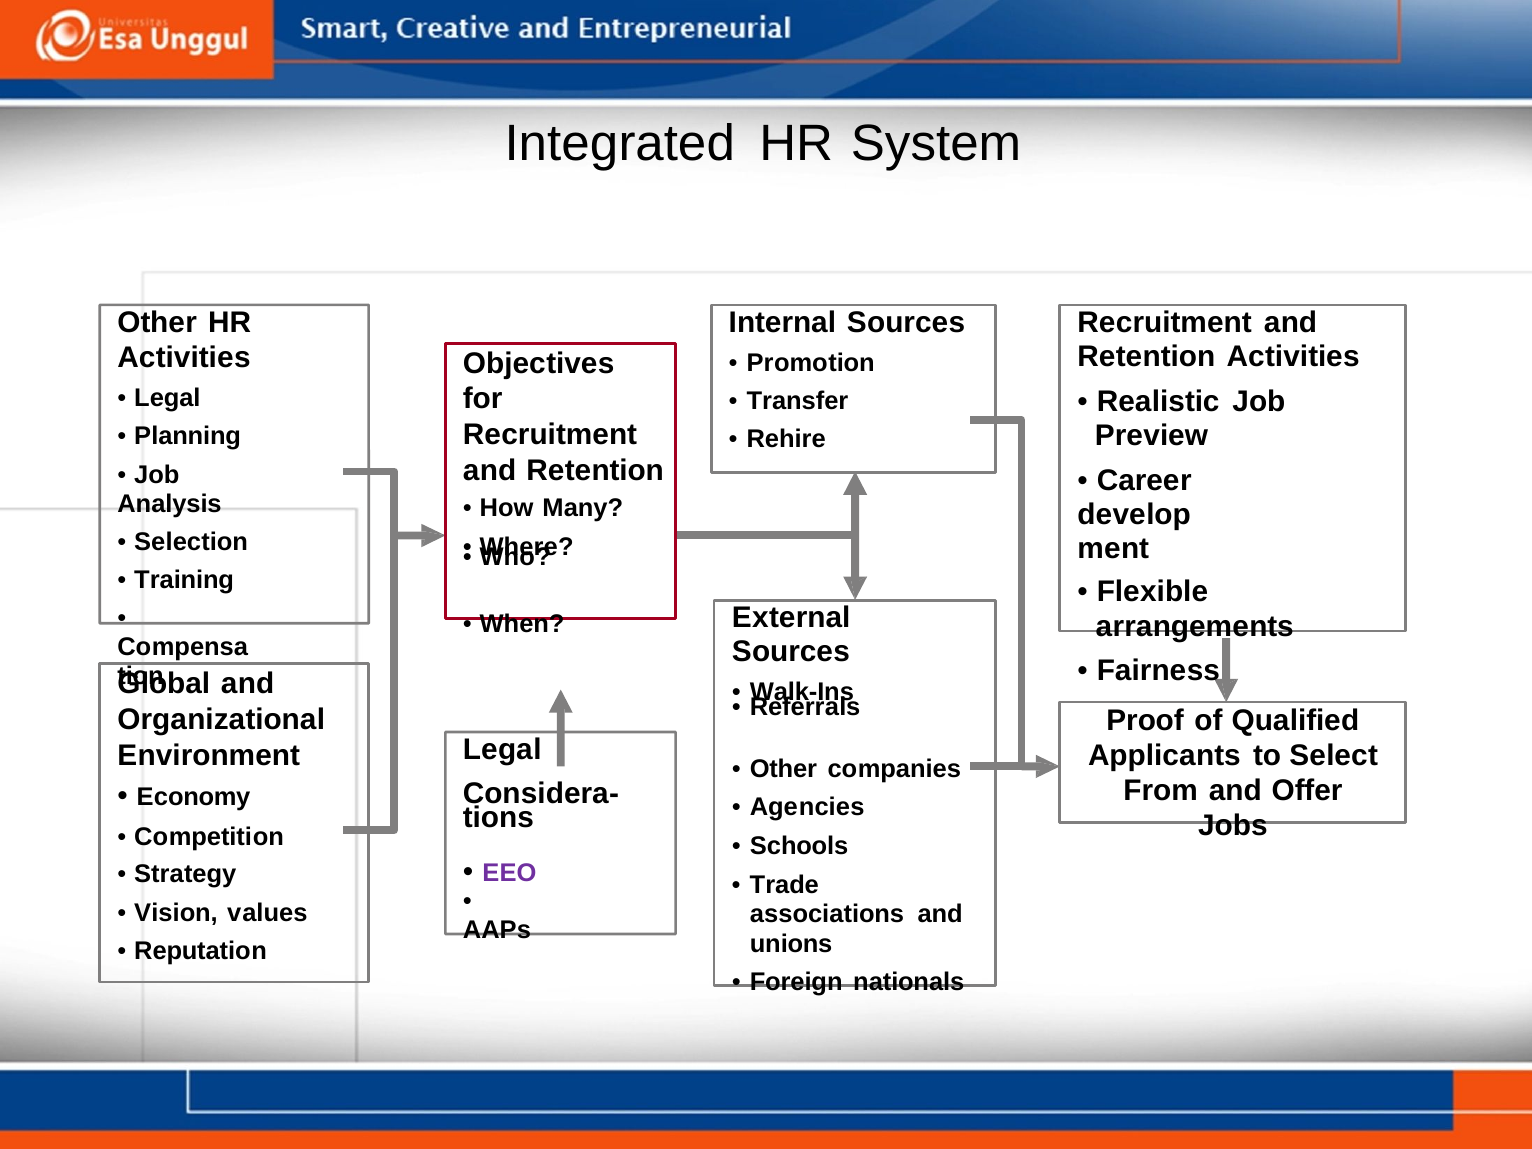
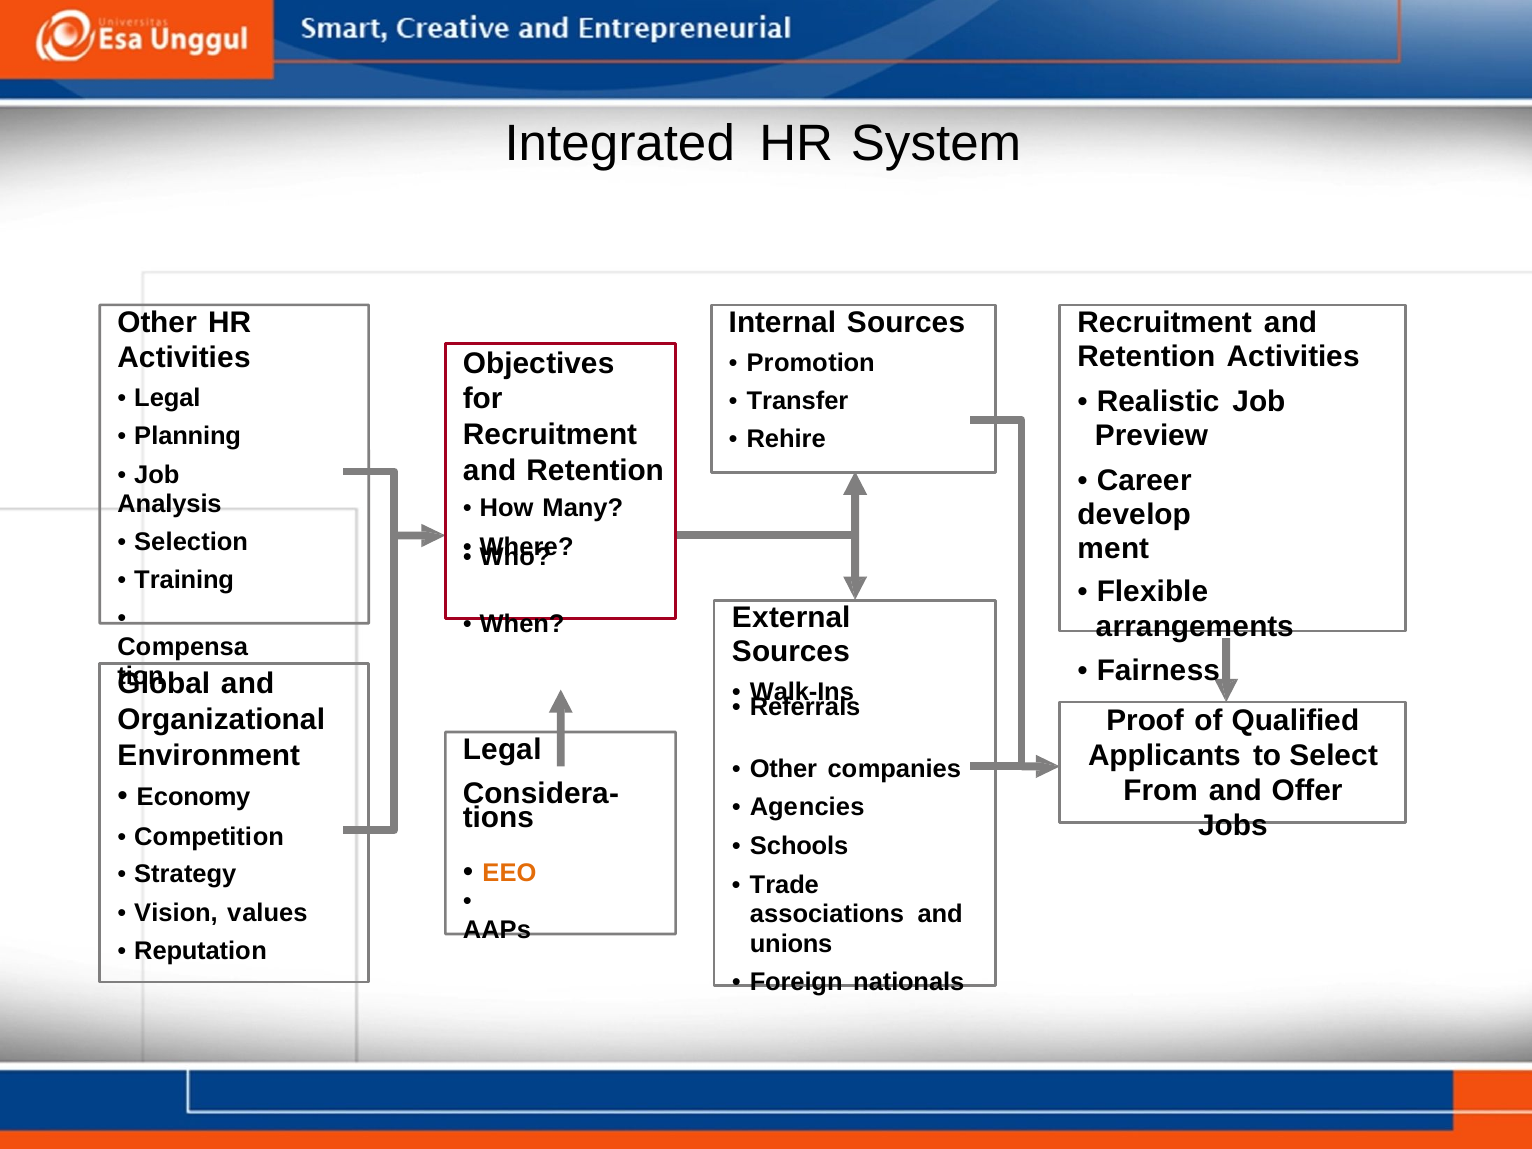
EEO colour: purple -> orange (509, 873)
